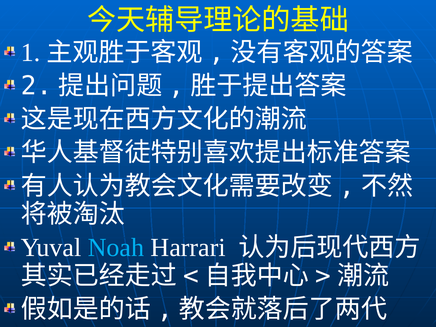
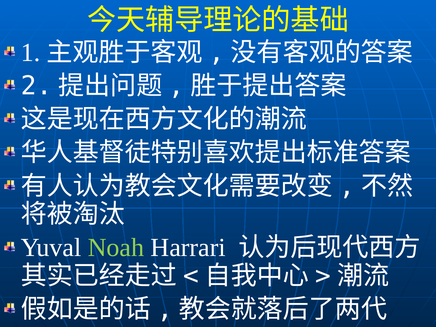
Noah colour: light blue -> light green (116, 248)
